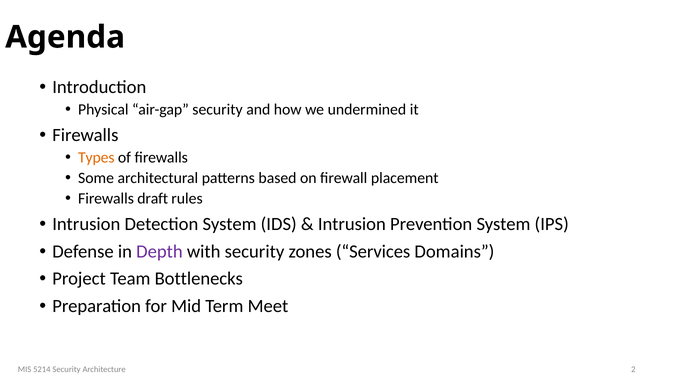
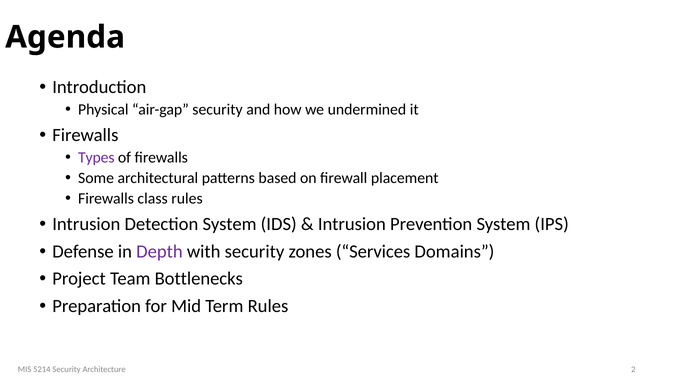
Types colour: orange -> purple (96, 157)
draft: draft -> class (153, 199)
Term Meet: Meet -> Rules (268, 306)
